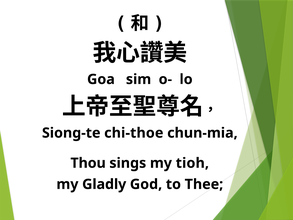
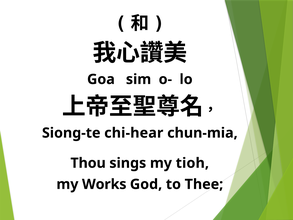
chi-thoe: chi-thoe -> chi-hear (134, 133)
Gladly: Gladly -> Works (104, 184)
